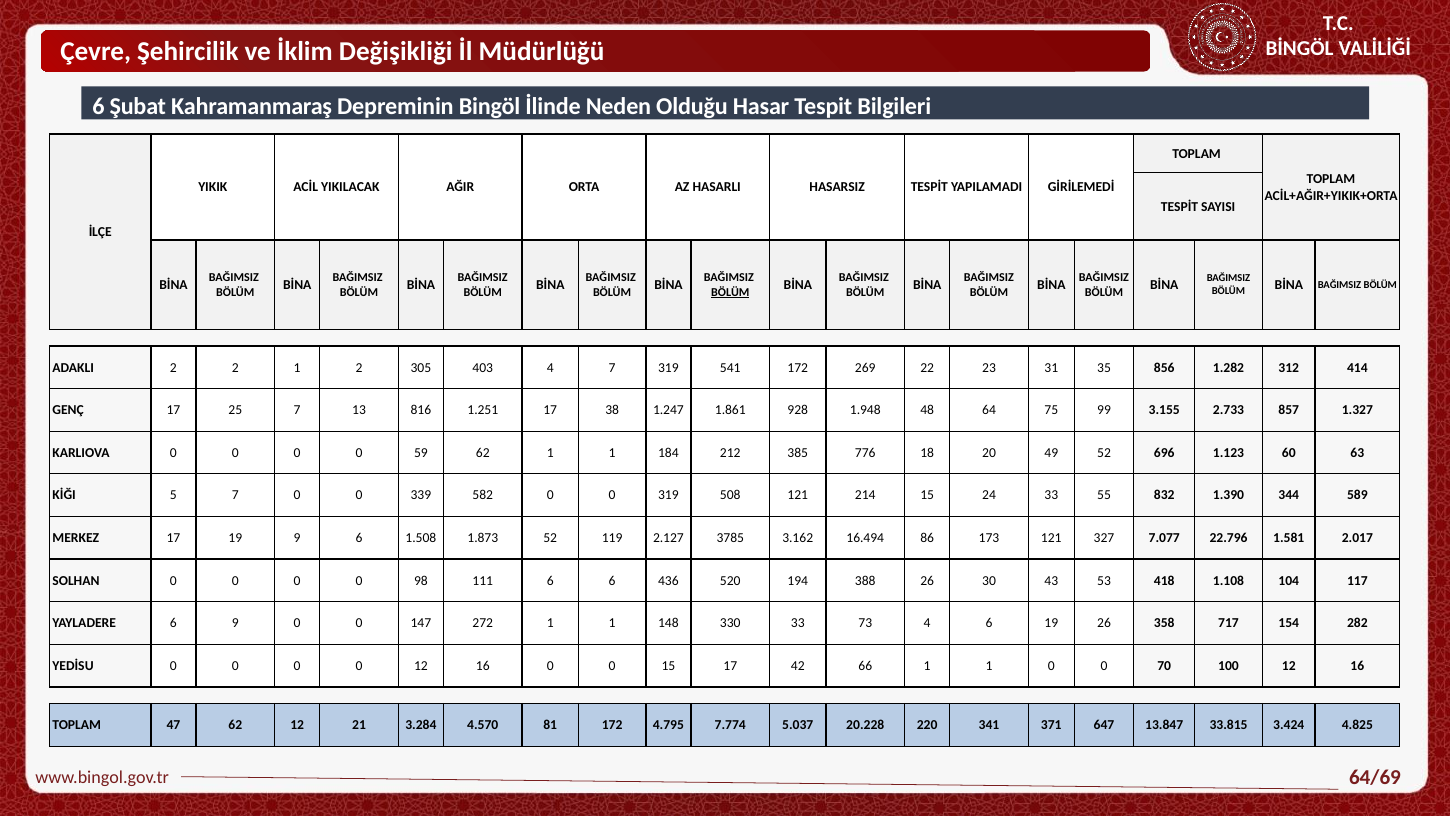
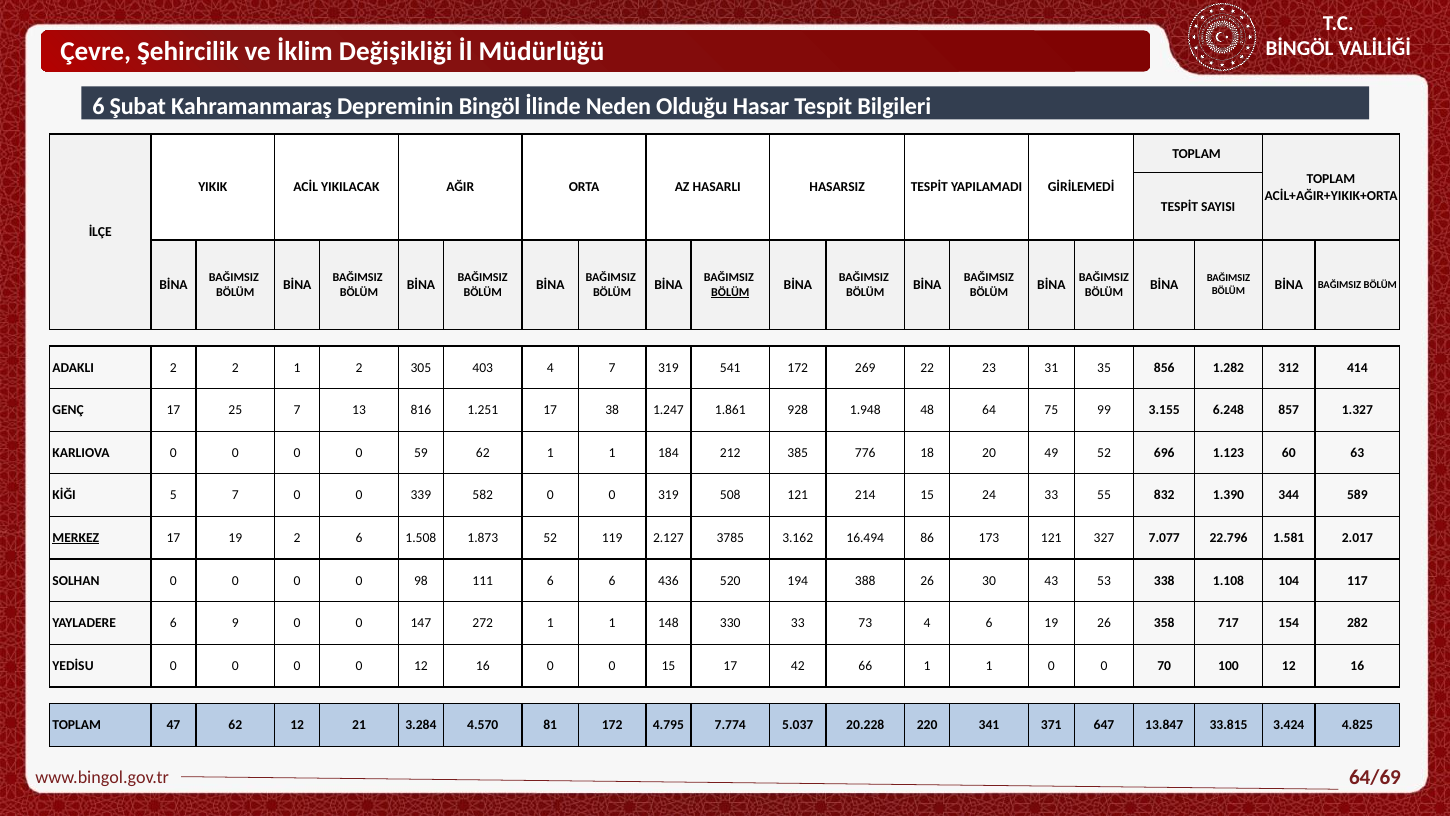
2.733: 2.733 -> 6.248 (1229, 410)
MERKEZ underline: none -> present (76, 538)
19 9: 9 -> 2 (297, 538)
418: 418 -> 338 (1164, 580)
